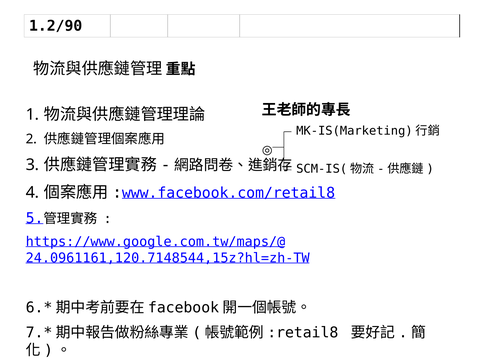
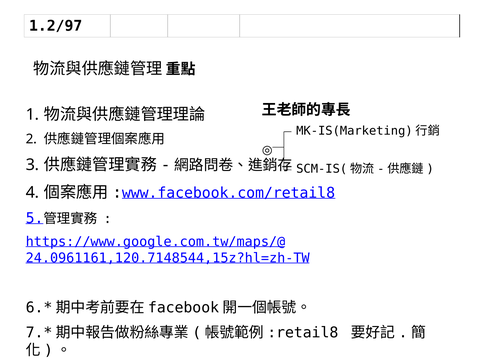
1.2/90: 1.2/90 -> 1.2/97 (56, 26)
